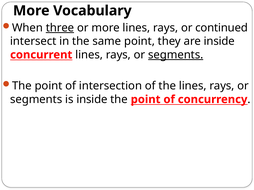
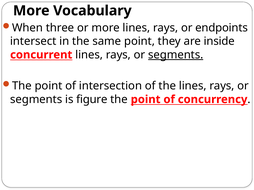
three underline: present -> none (60, 28)
continued: continued -> endpoints (222, 28)
is inside: inside -> figure (92, 100)
